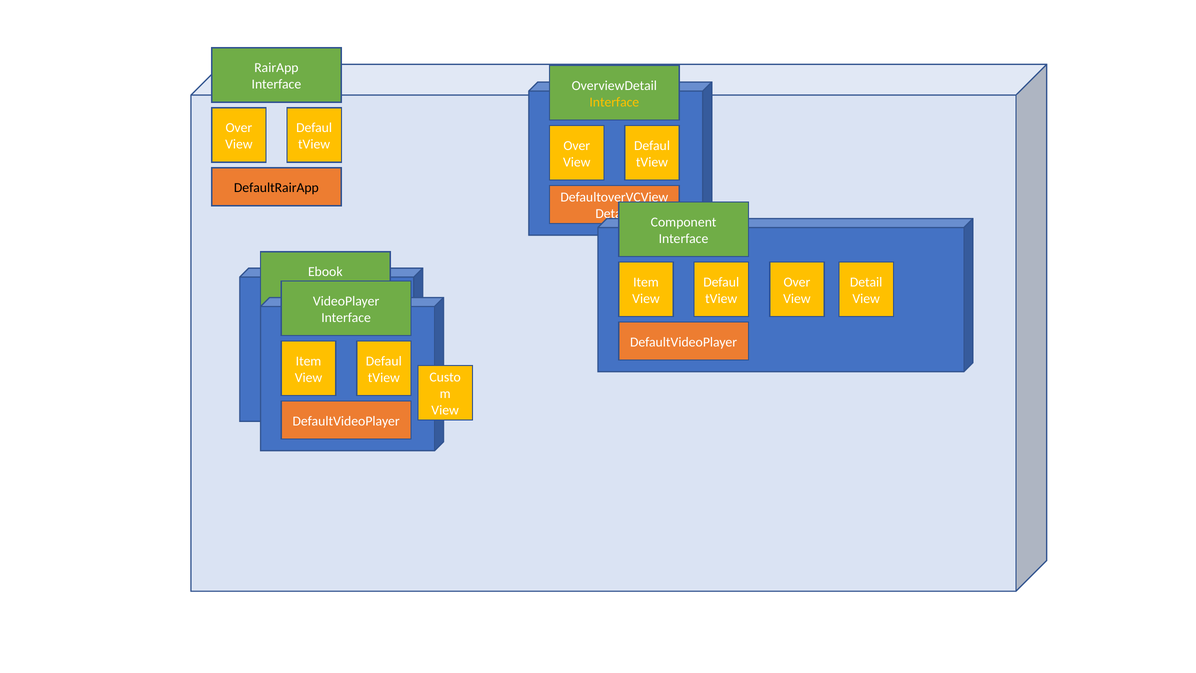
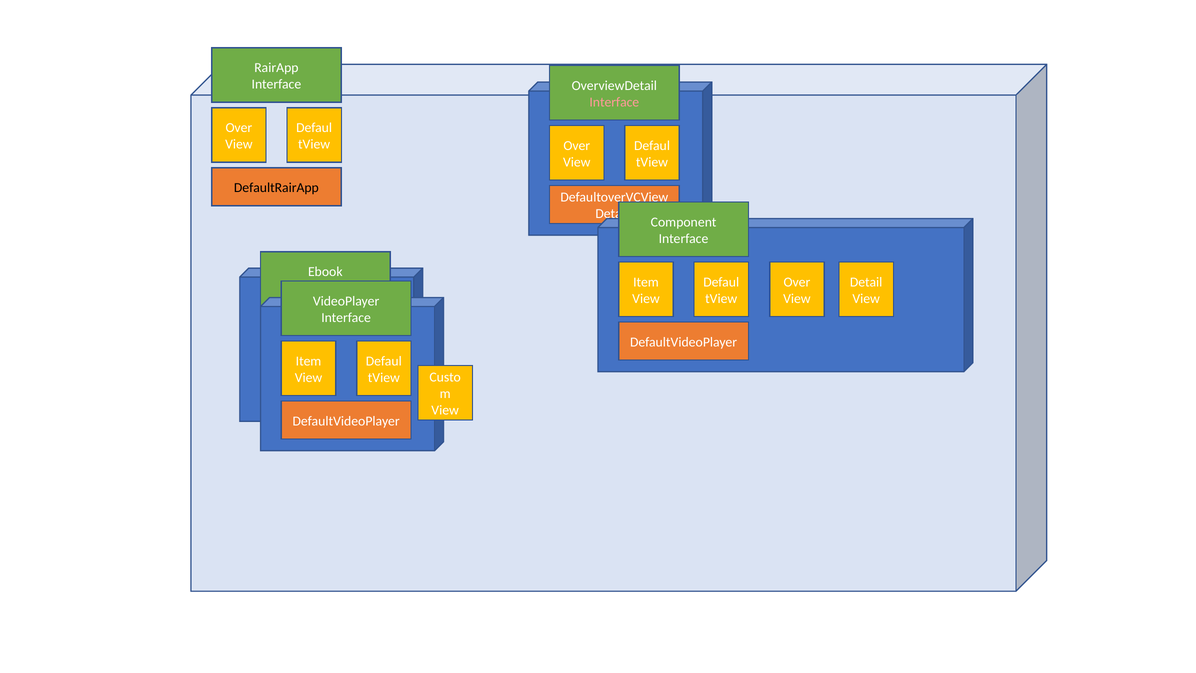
Interface colour: yellow -> pink (614, 102)
